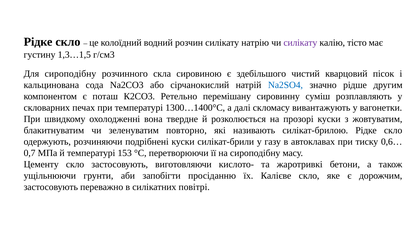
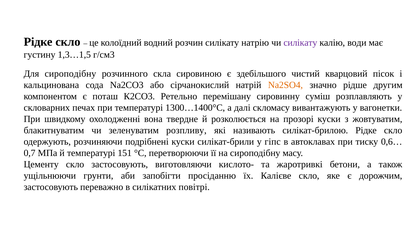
тісто: тісто -> води (357, 43)
Na2SO4 colour: blue -> orange (285, 85)
повторно: повторно -> розпливу (186, 130)
газу: газу -> гіпс (273, 142)
153: 153 -> 151 (125, 153)
